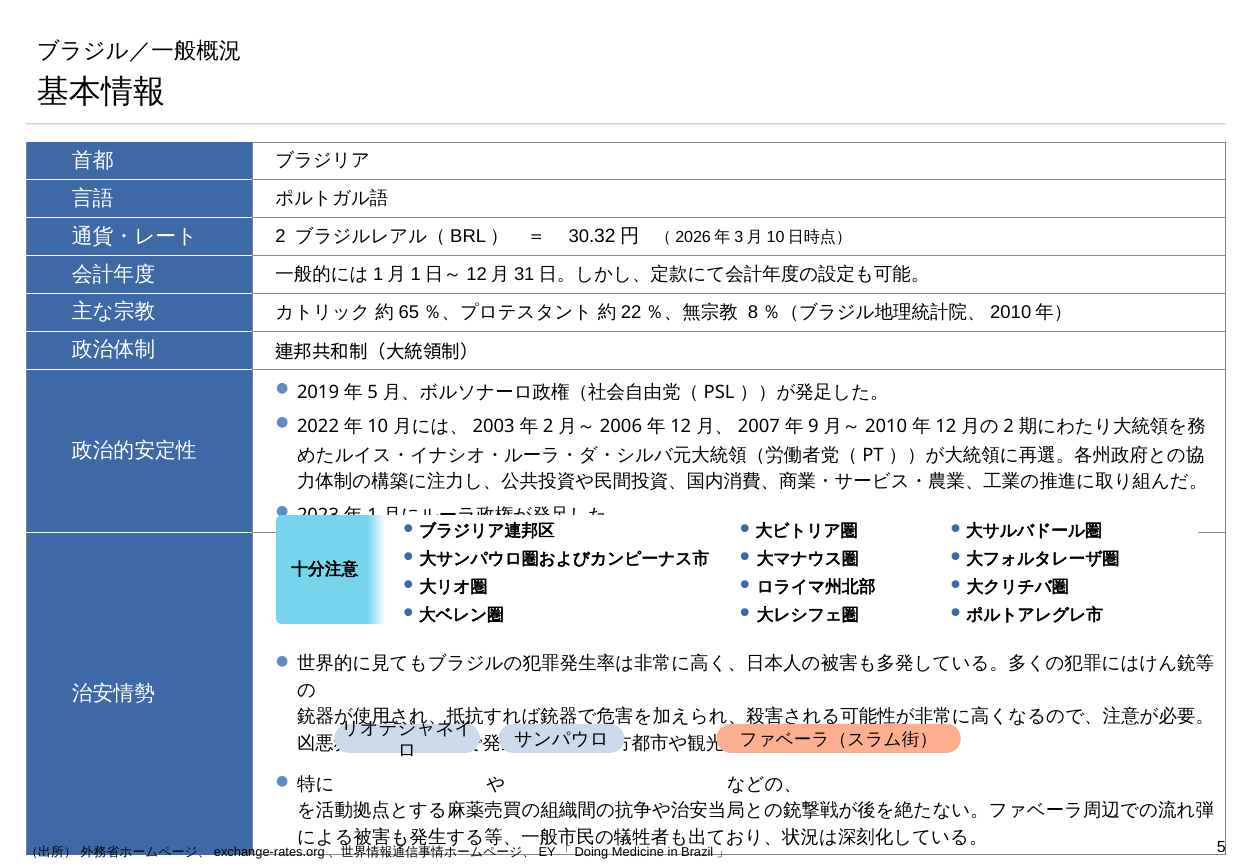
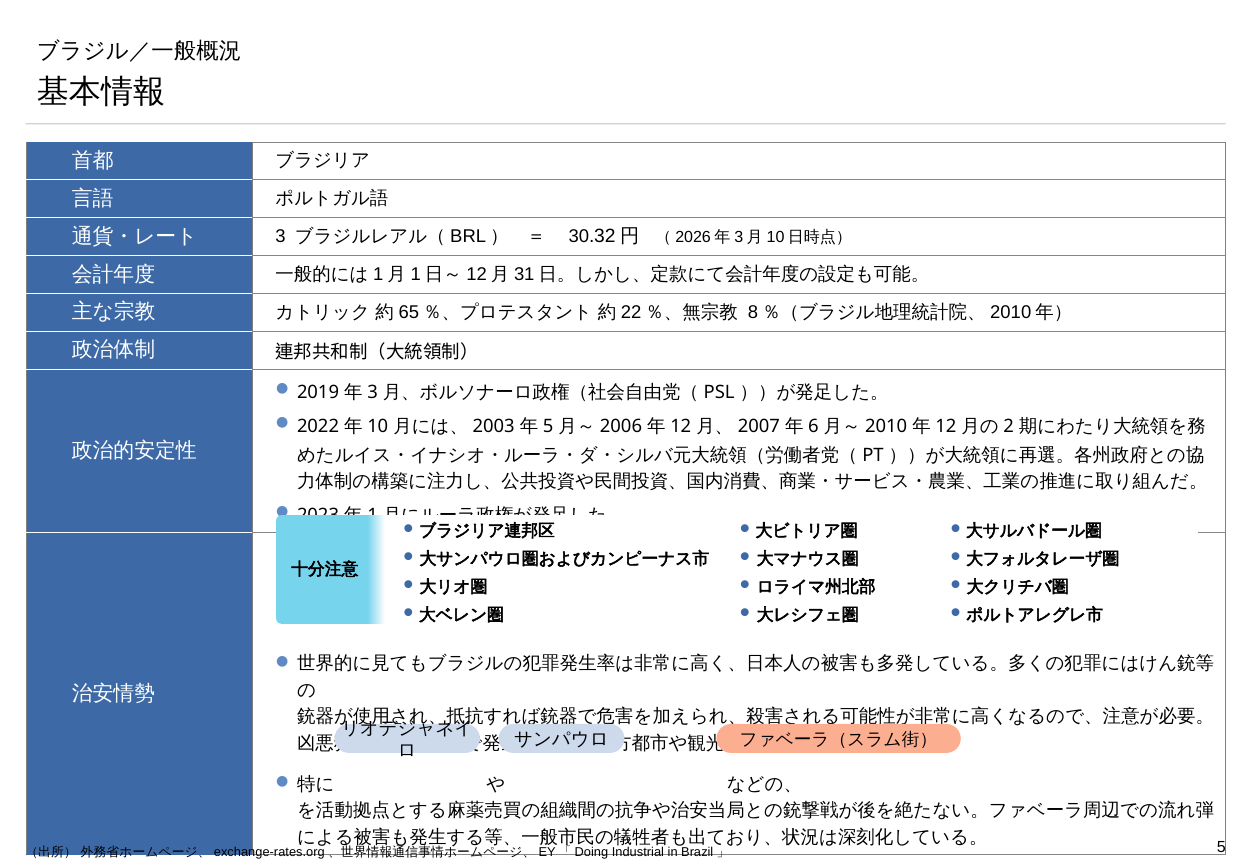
2: 2 -> 3 (280, 237)
5: 5 -> 3 (373, 392)
2: 2 -> 5 (548, 426)
9: 9 -> 6 (813, 426)
Medicine: Medicine -> Industrial (638, 853)
